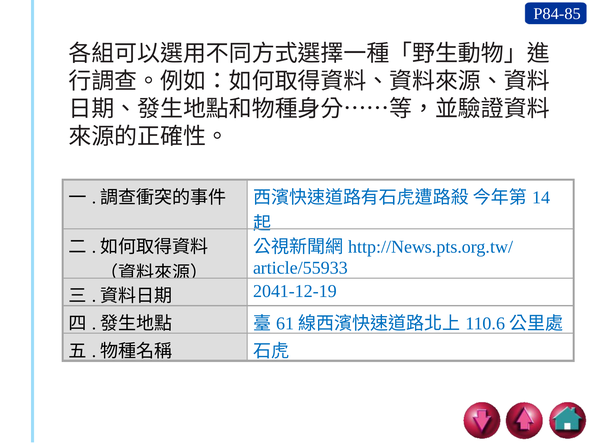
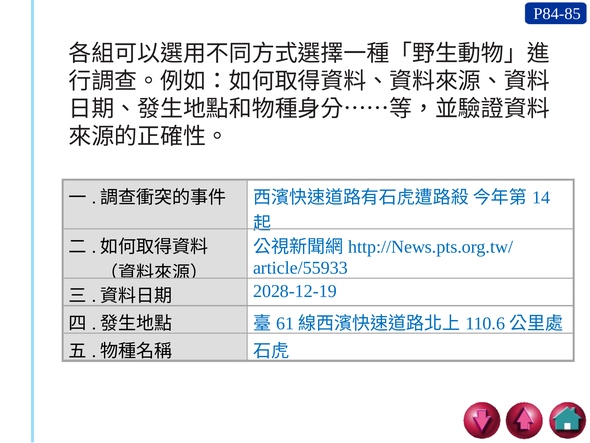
2041-12-19: 2041-12-19 -> 2028-12-19 (295, 291)
